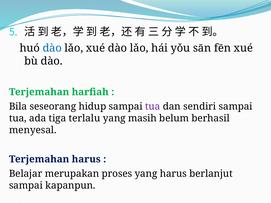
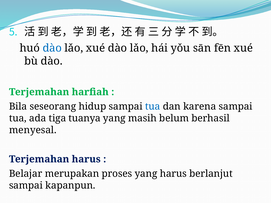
tua colour: purple -> blue (153, 107)
sendiri: sendiri -> karena (200, 107)
terlalu: terlalu -> tuanya (85, 118)
